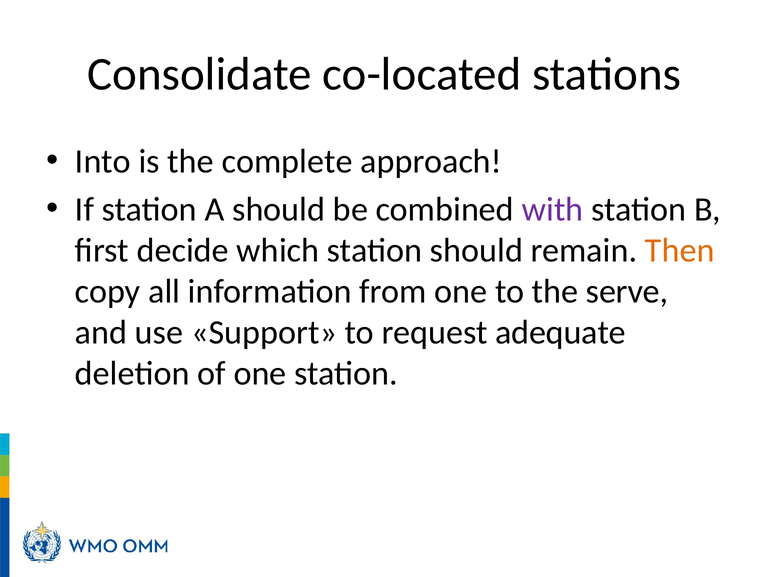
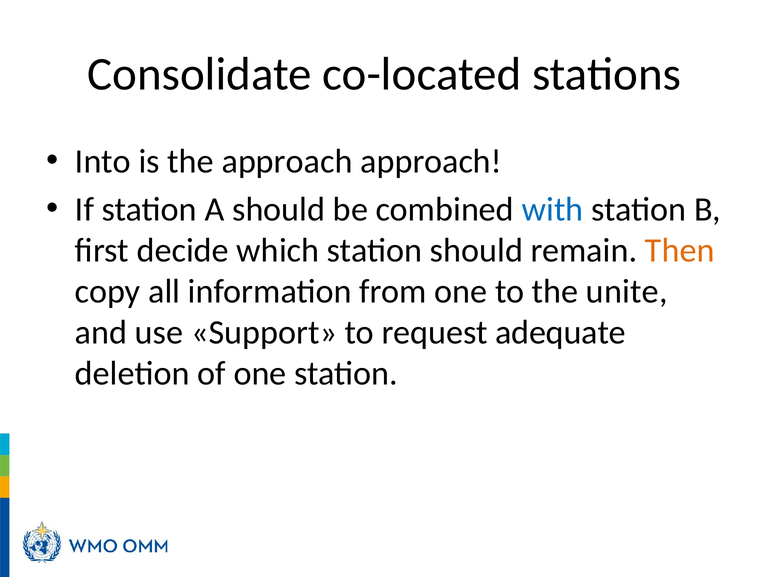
the complete: complete -> approach (287, 161)
with colour: purple -> blue (553, 209)
serve: serve -> unite (627, 291)
